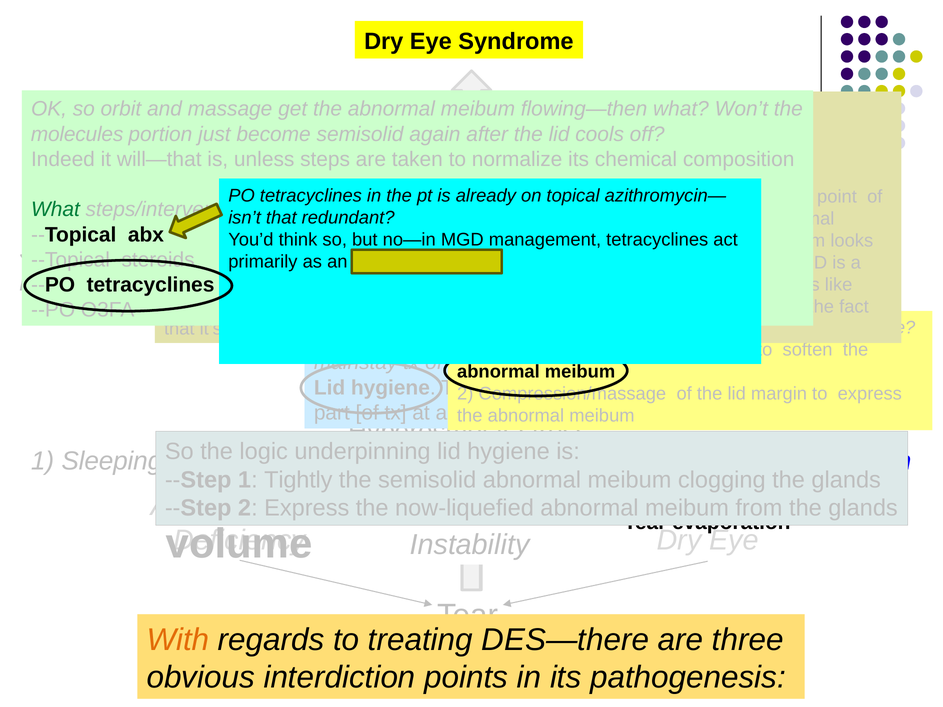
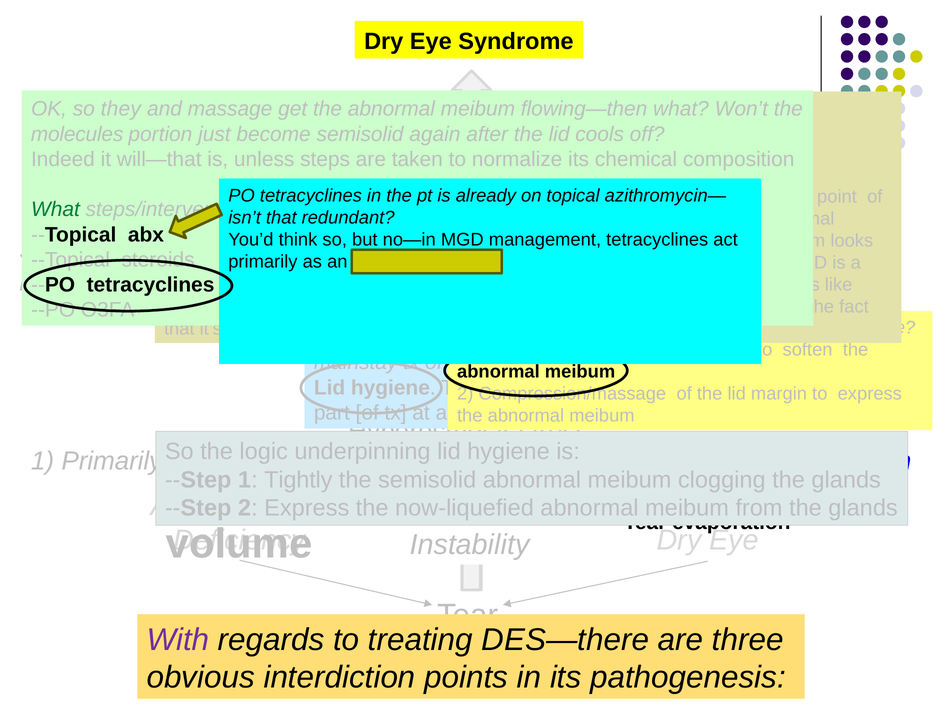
so orbit: orbit -> they (121, 109)
1 Sleeping: Sleeping -> Primarily (112, 462)
With colour: orange -> purple (178, 640)
